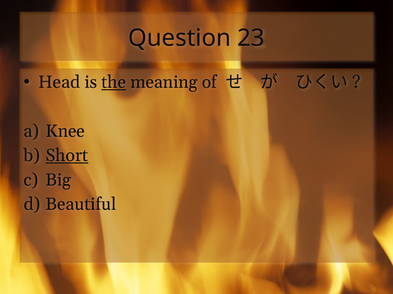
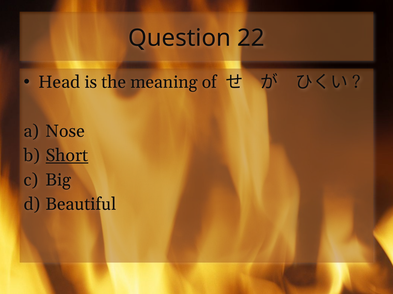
23: 23 -> 22 (251, 38)
the underline: present -> none (114, 82)
Knee: Knee -> Nose (65, 131)
